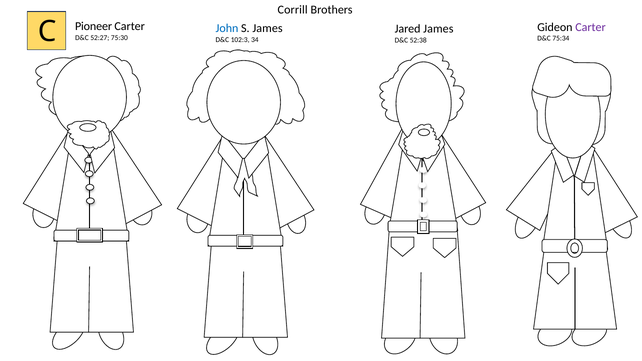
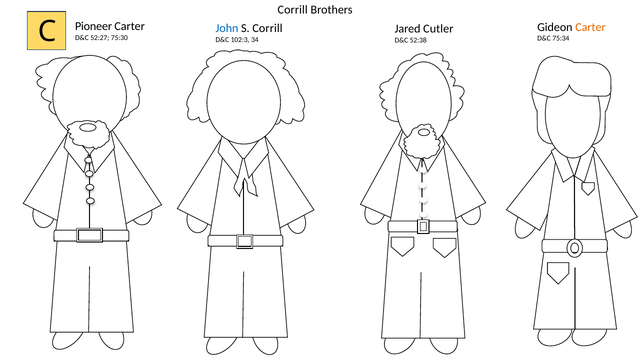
Carter colour: purple -> orange (591, 27)
S James: James -> Corrill (268, 28)
Jared James: James -> Cutler (438, 29)
